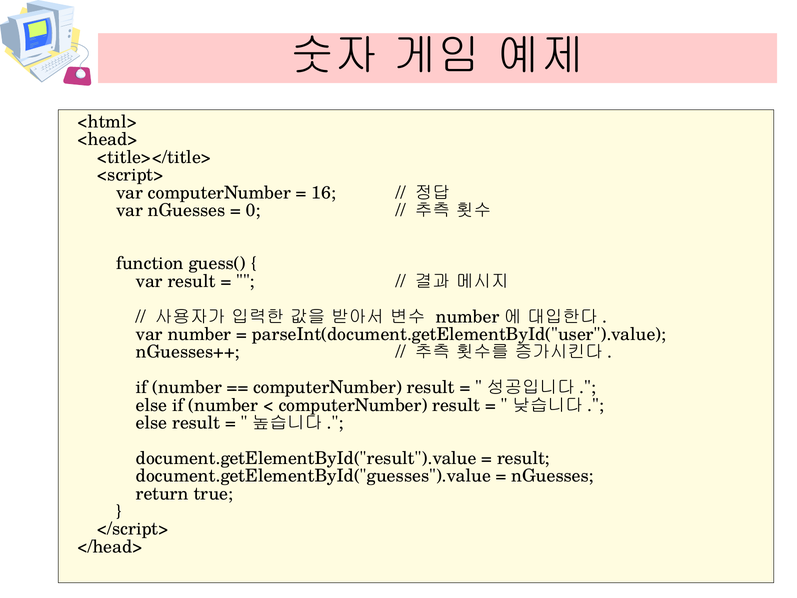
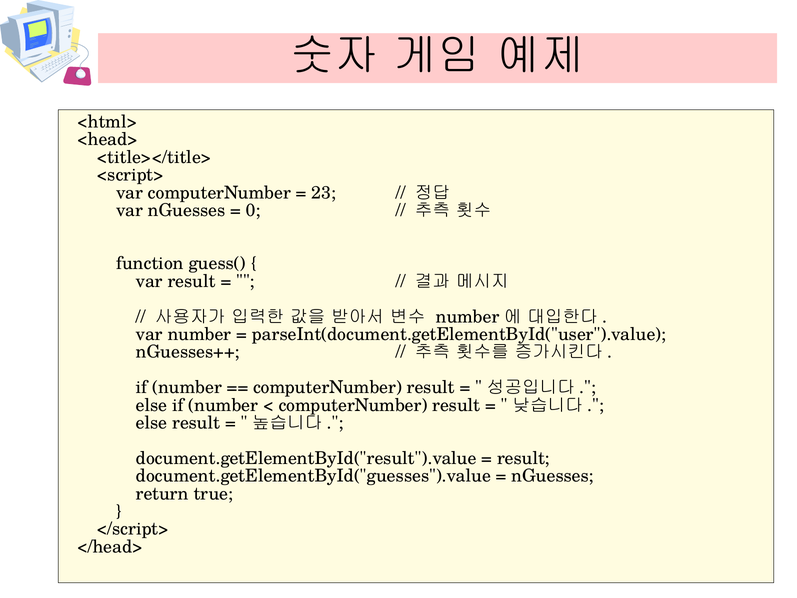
16: 16 -> 23 (324, 193)
